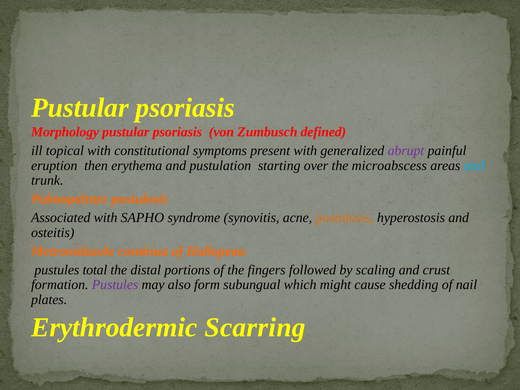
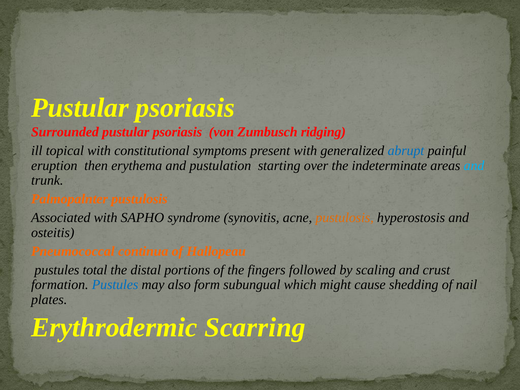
Morphology: Morphology -> Surrounded (65, 132)
defined: defined -> ridging (323, 132)
abrupt colour: purple -> blue (406, 151)
microabscess: microabscess -> indeterminate (389, 165)
Metronidazole: Metronidazole -> Pneumococcal (73, 251)
Pustules colour: purple -> blue (115, 285)
